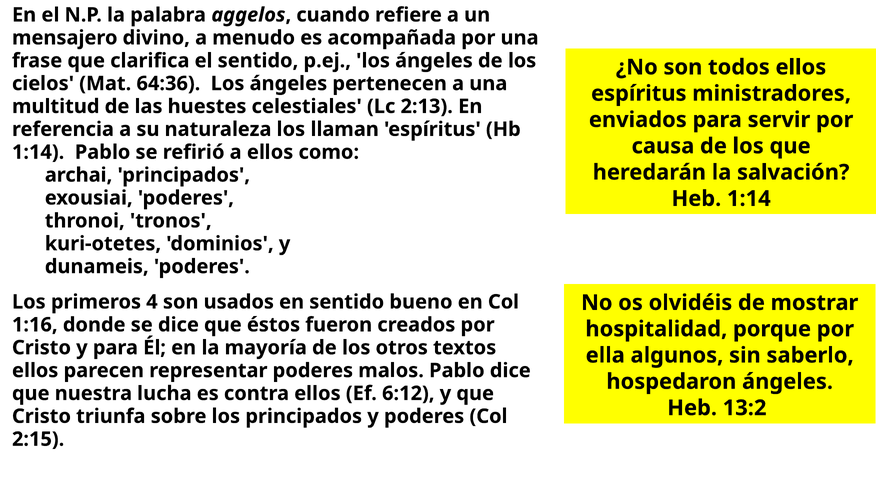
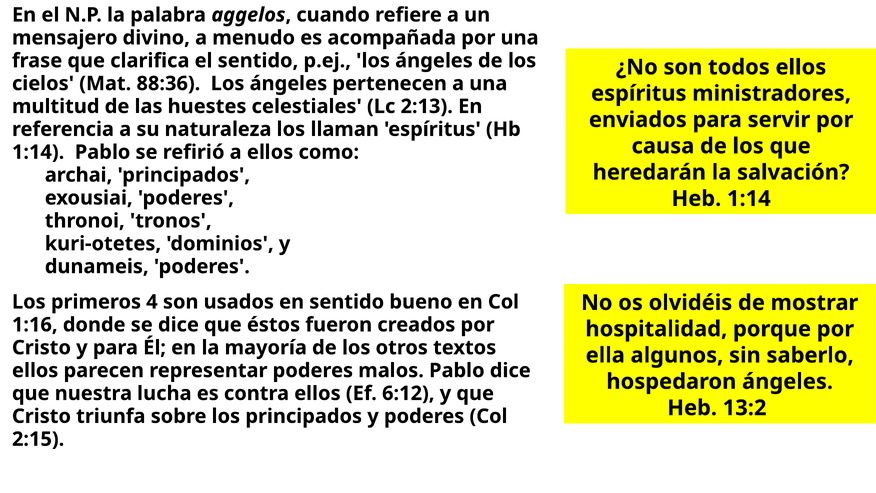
64:36: 64:36 -> 88:36 (168, 83)
